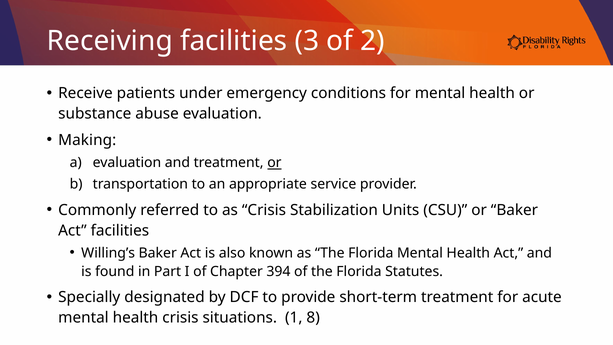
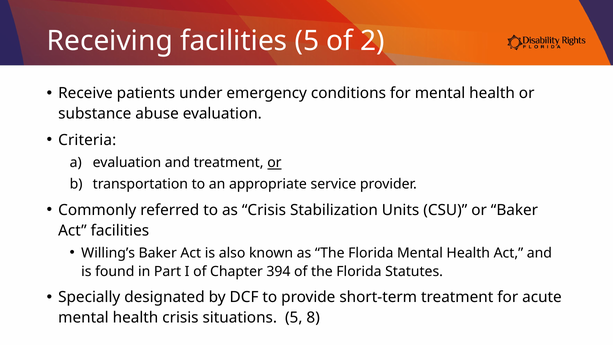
facilities 3: 3 -> 5 (307, 41)
Making: Making -> Criteria (87, 140)
situations 1: 1 -> 5 (294, 317)
